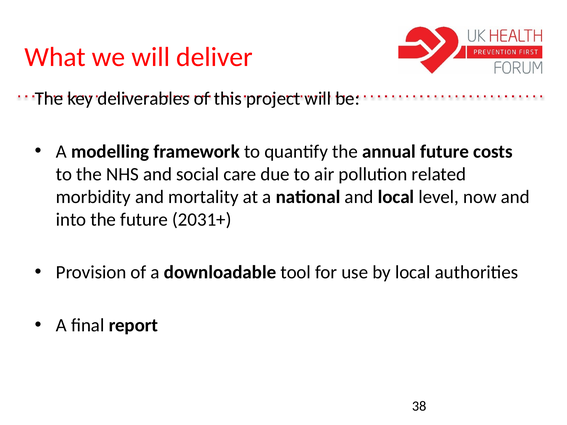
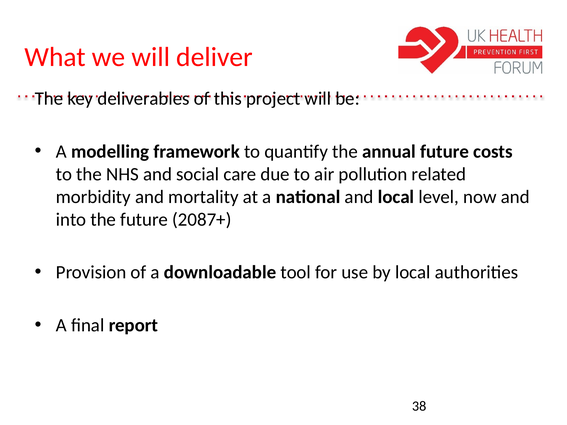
2031+: 2031+ -> 2087+ (202, 220)
